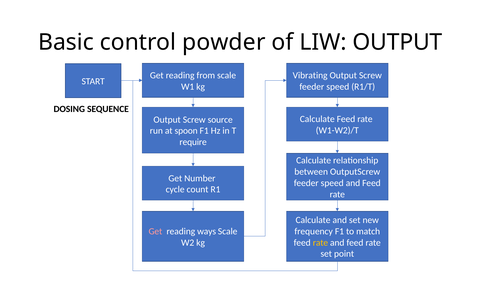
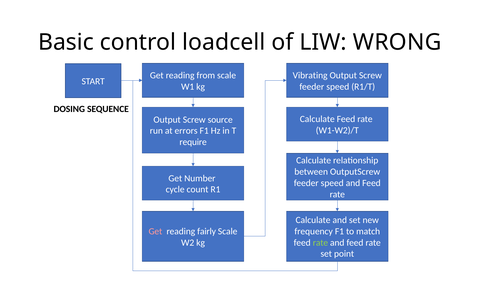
powder: powder -> loadcell (224, 42)
LIW OUTPUT: OUTPUT -> WRONG (397, 42)
spoon: spoon -> errors (186, 131)
ways: ways -> fairly (207, 231)
rate colour: yellow -> light green (320, 242)
